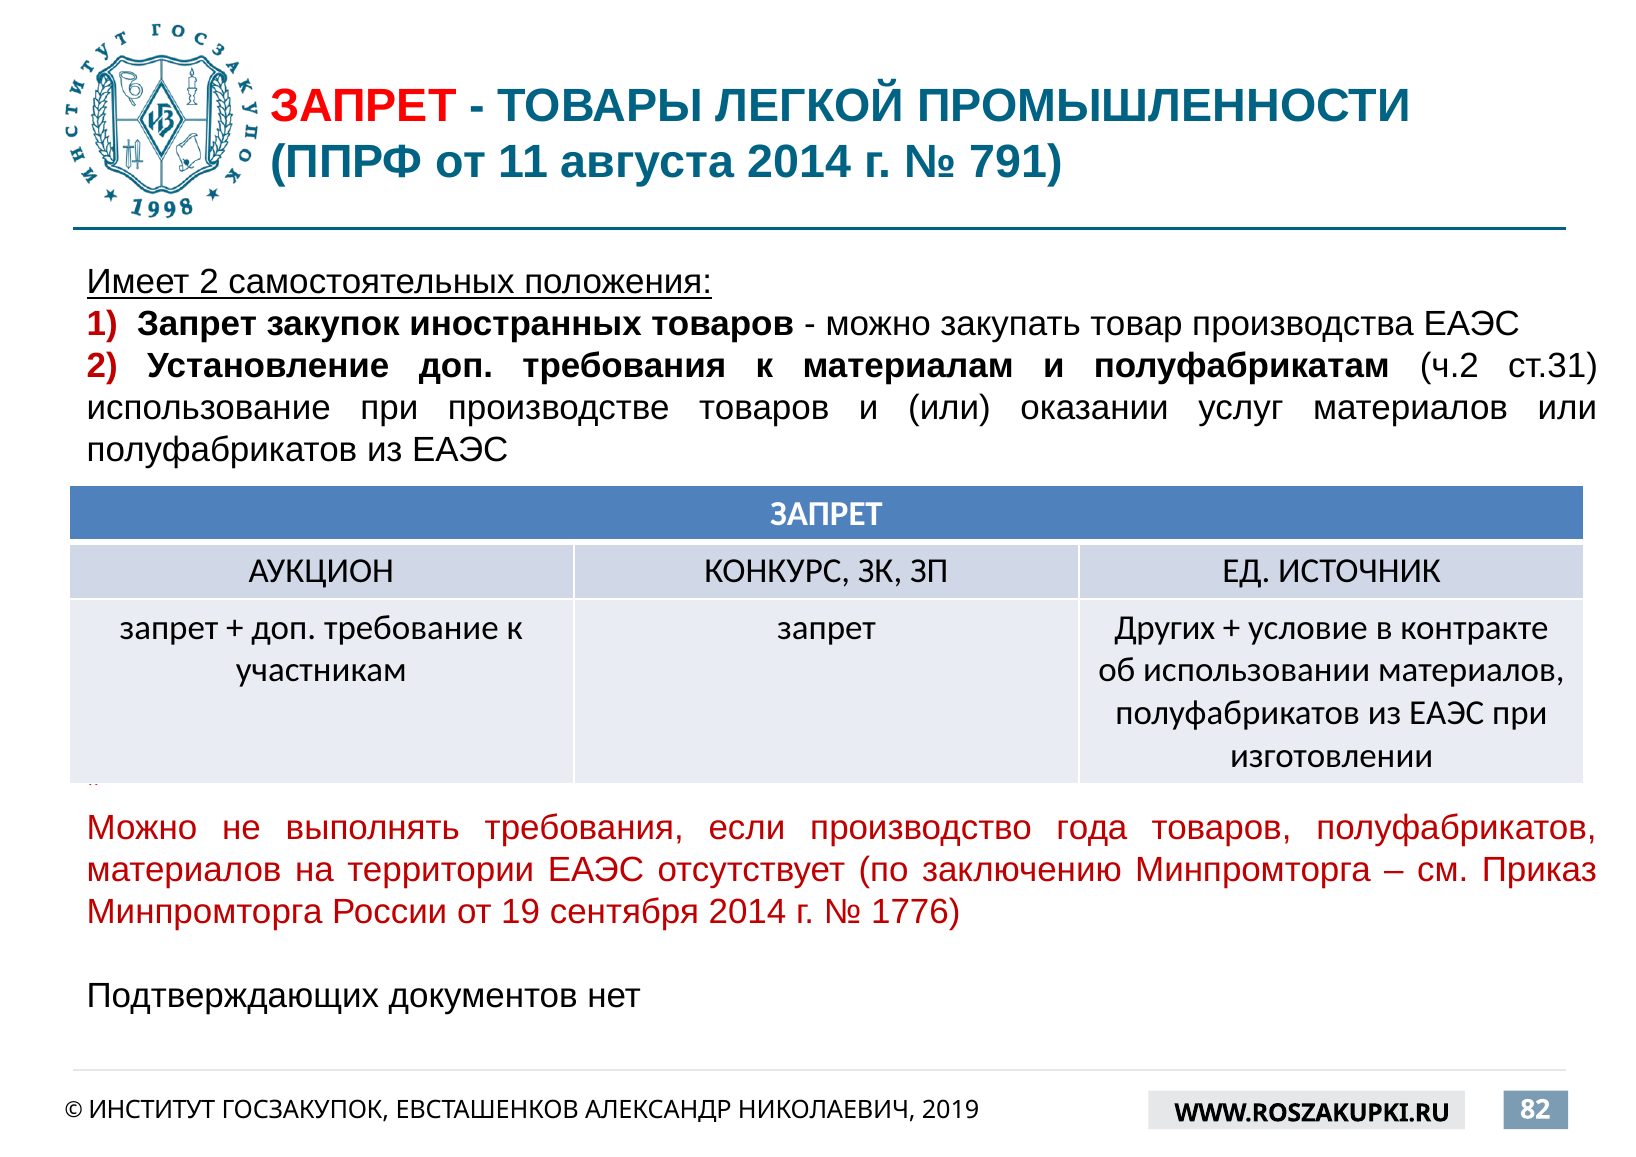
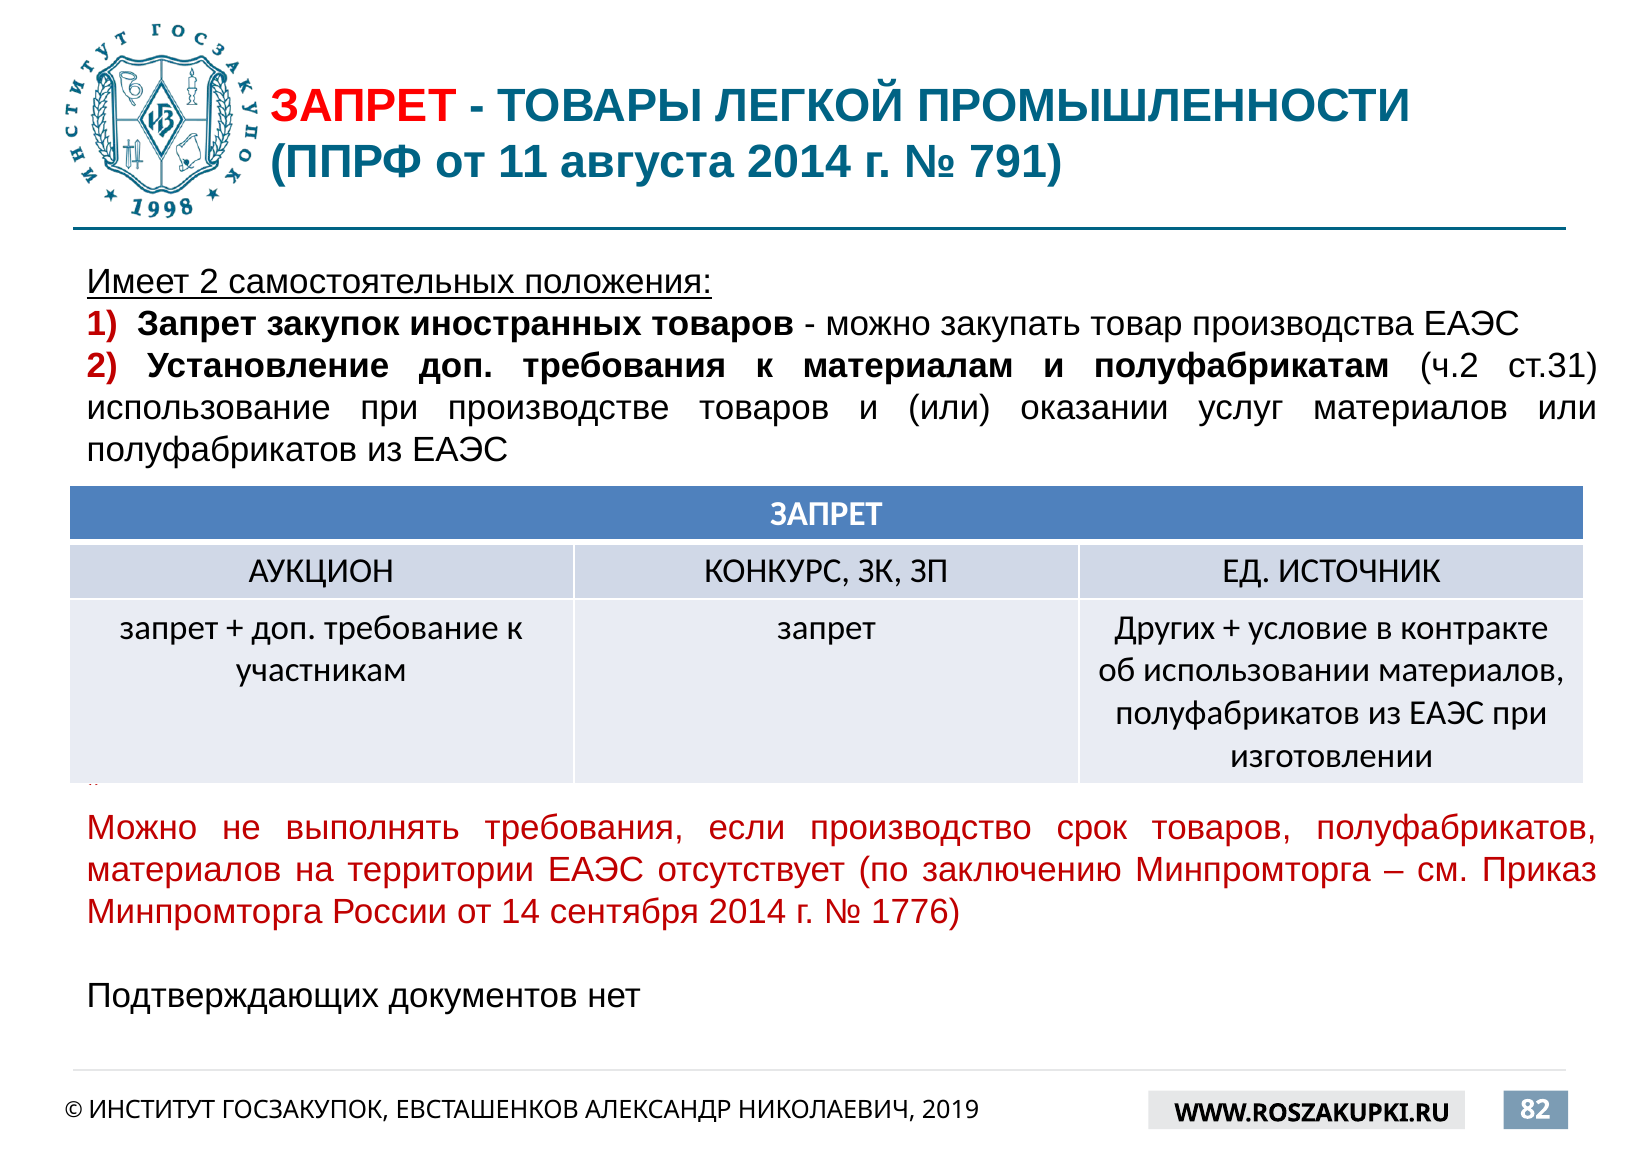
года: года -> срок (1092, 828)
19: 19 -> 14 (521, 912)
